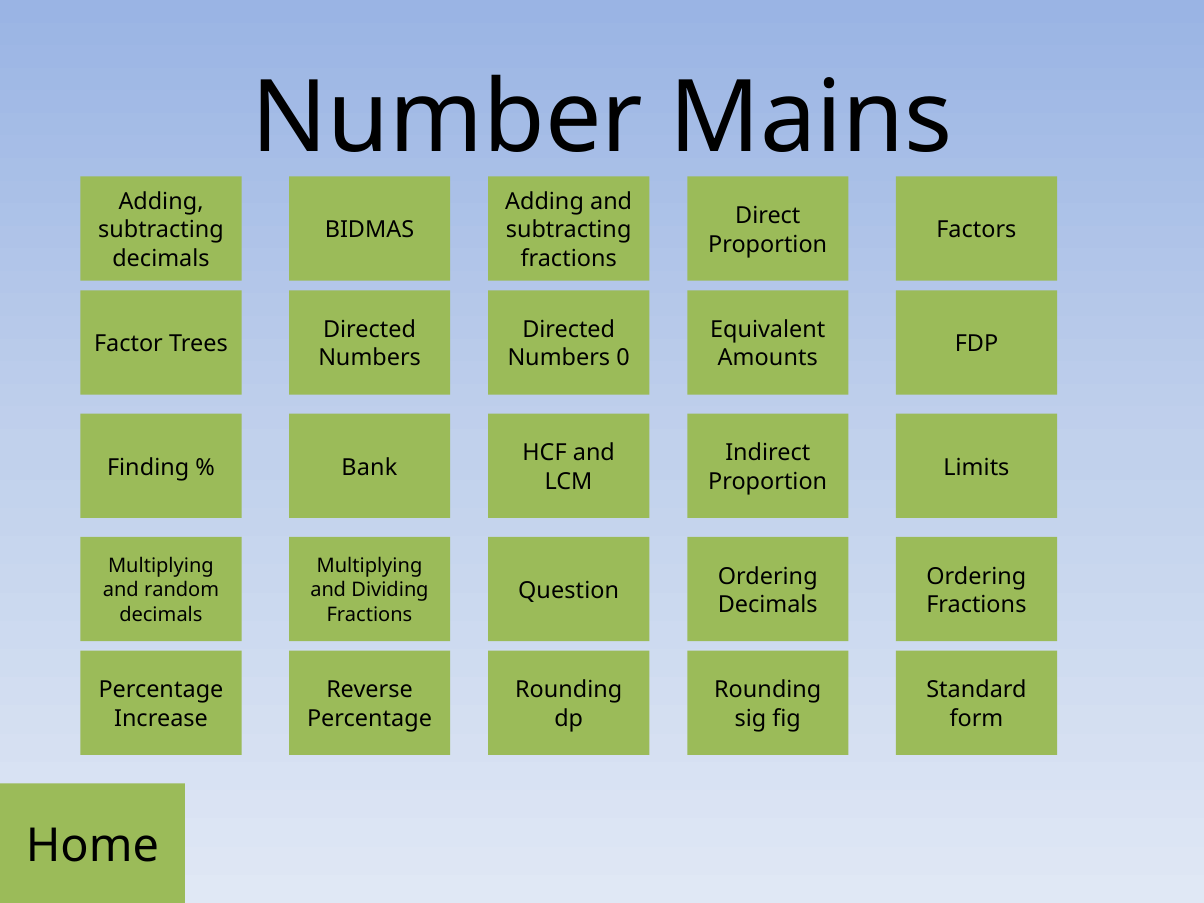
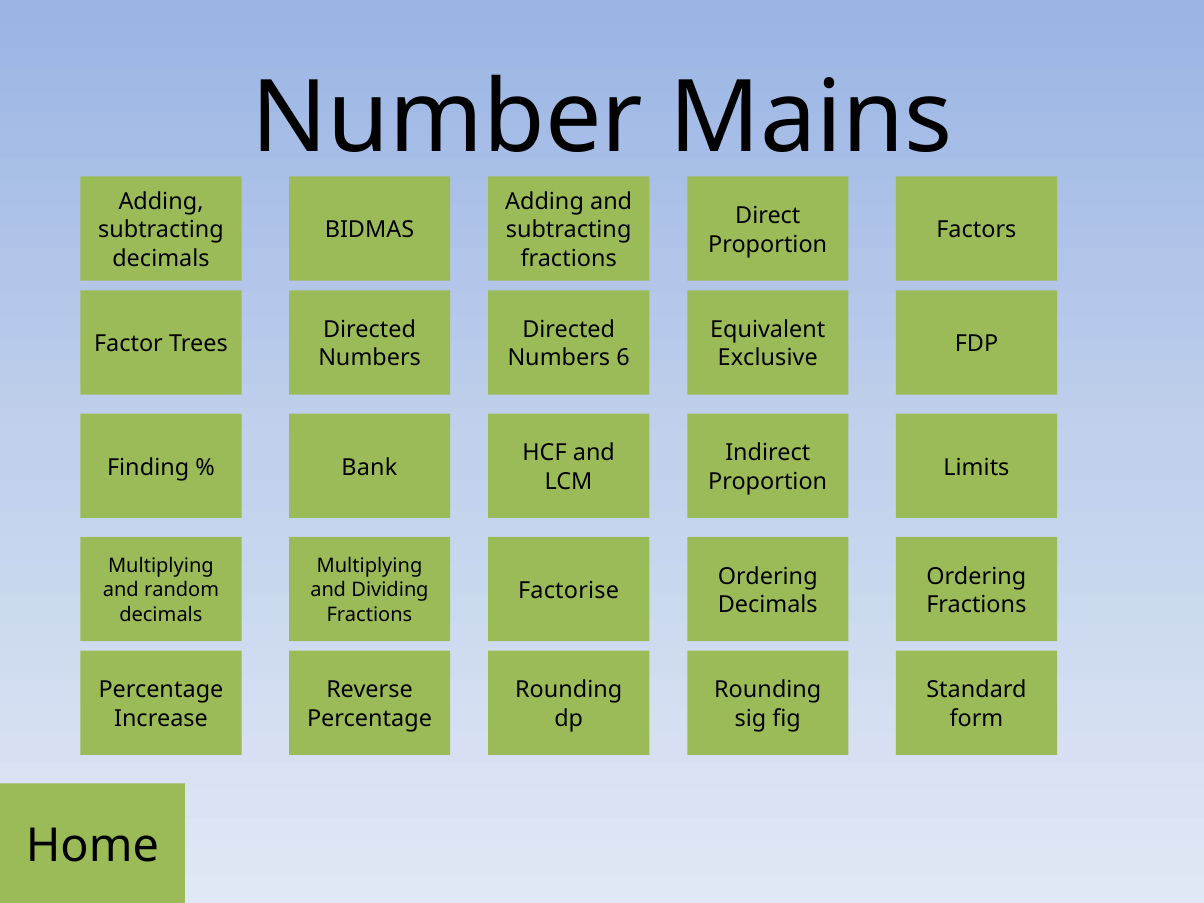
0: 0 -> 6 (623, 358)
Amounts: Amounts -> Exclusive (768, 358)
Question: Question -> Factorise (569, 591)
